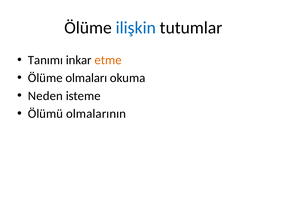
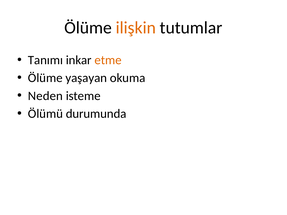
ilişkin colour: blue -> orange (136, 28)
olmaları: olmaları -> yaşayan (86, 78)
olmalarının: olmalarının -> durumunda (96, 114)
